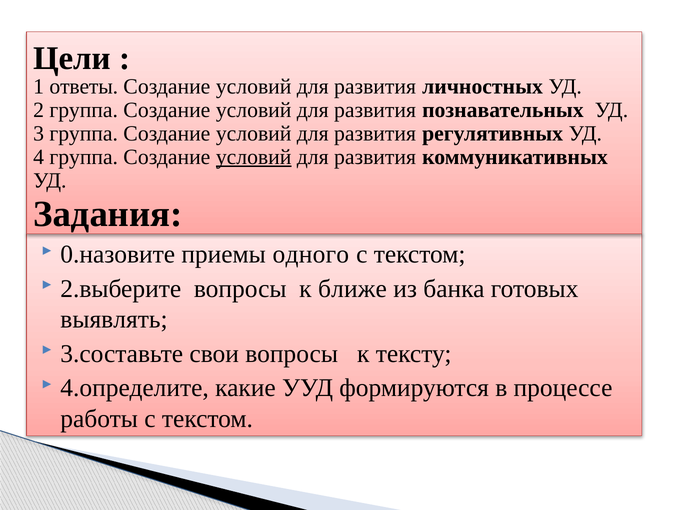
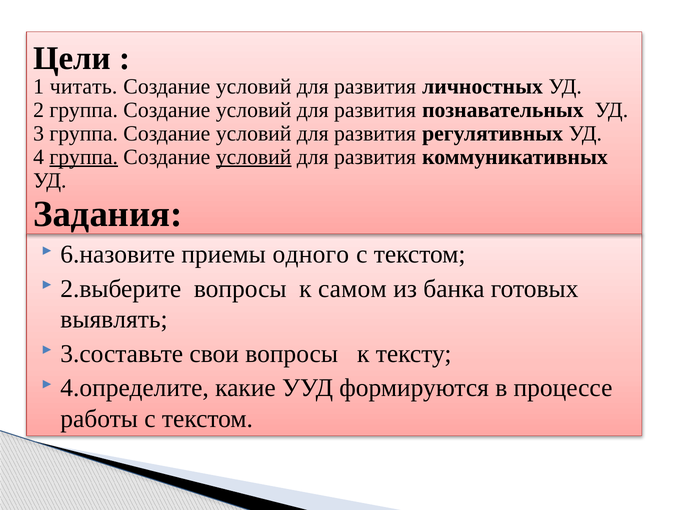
ответы: ответы -> читать (84, 87)
группа underline: none -> present (84, 157)
0.назовите: 0.назовите -> 6.назовите (118, 254)
ближе: ближе -> самом (352, 288)
